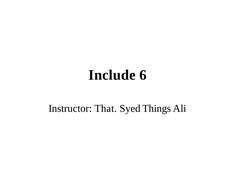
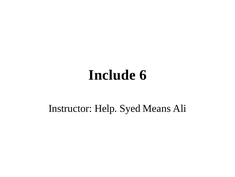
That: That -> Help (106, 108)
Things: Things -> Means (157, 108)
